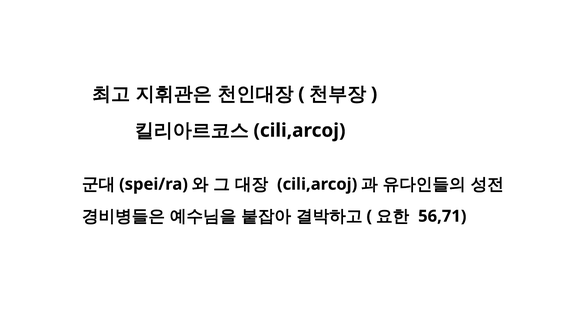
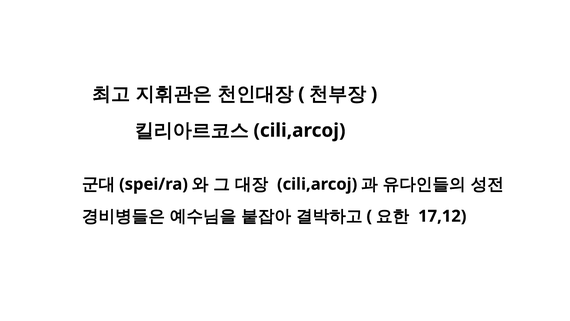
56,71: 56,71 -> 17,12 (442, 216)
